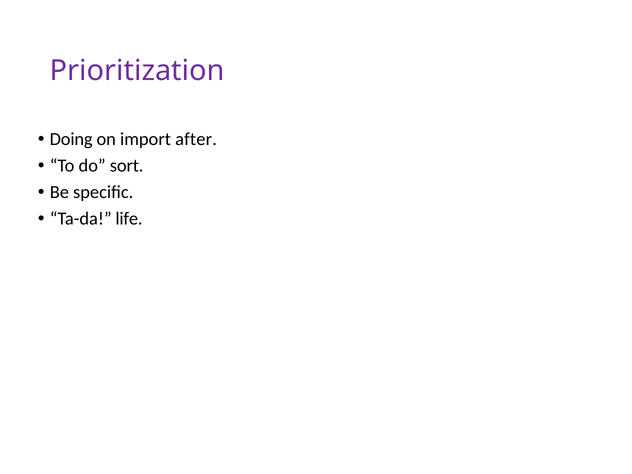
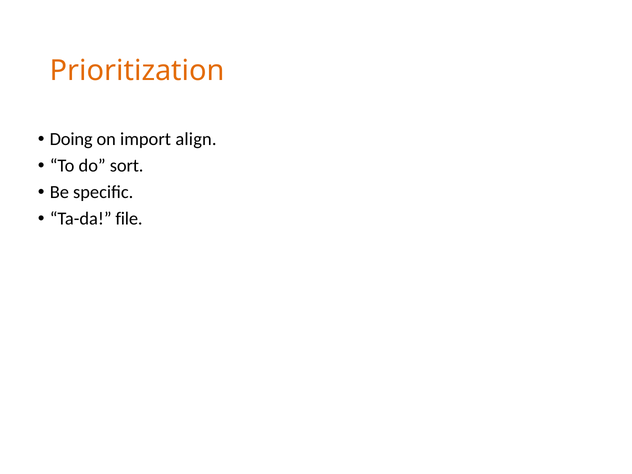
Prioritization colour: purple -> orange (137, 71)
after: after -> align (196, 139)
life: life -> file (129, 219)
